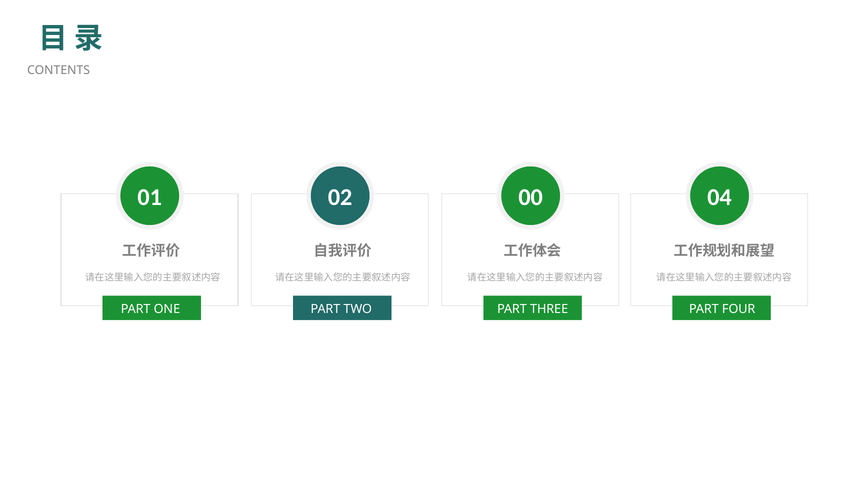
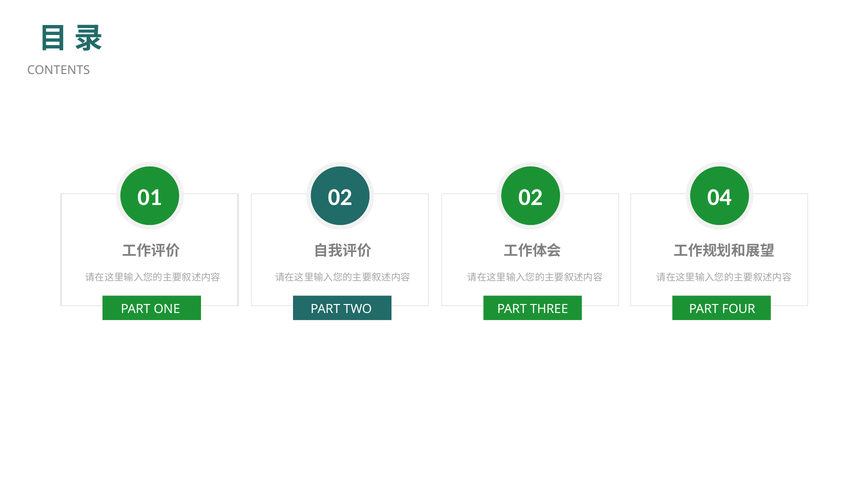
02 00: 00 -> 02 (531, 197)
